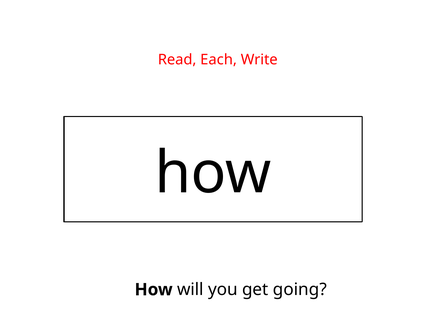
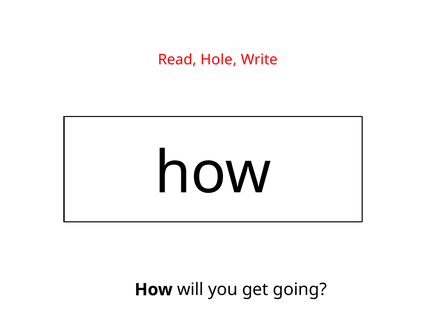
Each: Each -> Hole (219, 60)
